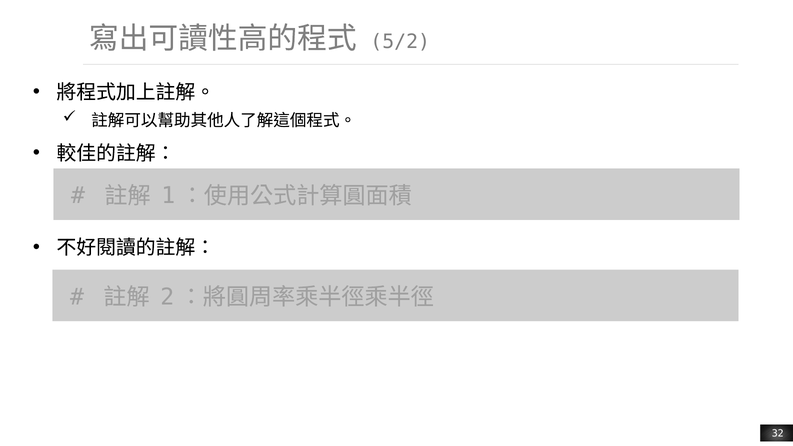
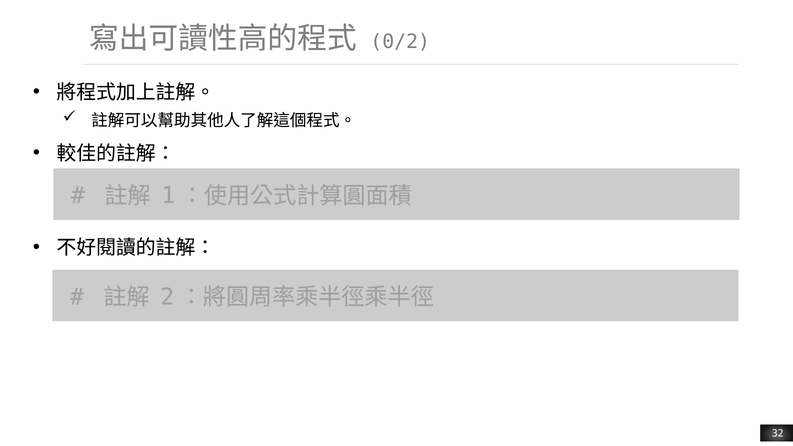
5/2: 5/2 -> 0/2 (400, 42)
